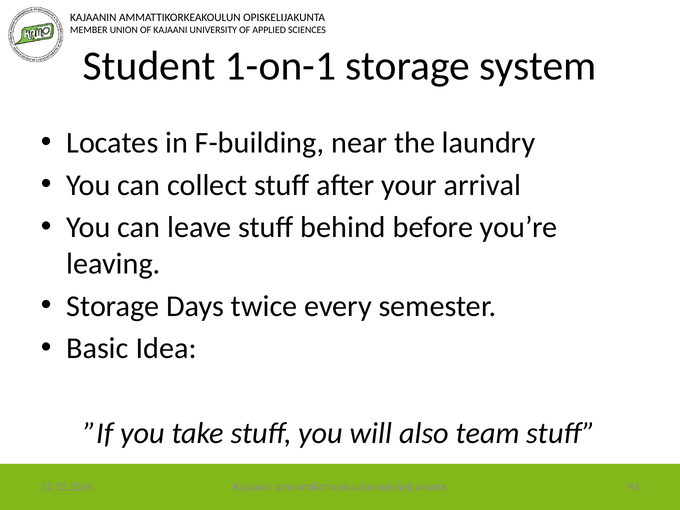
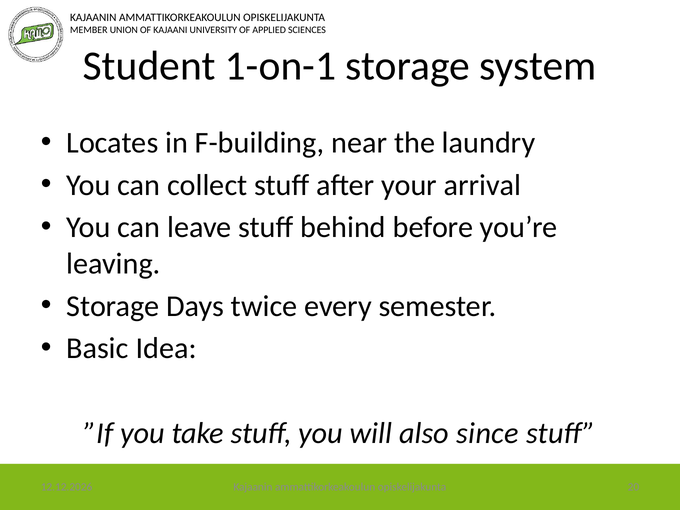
team: team -> since (488, 433)
93: 93 -> 20 (633, 487)
